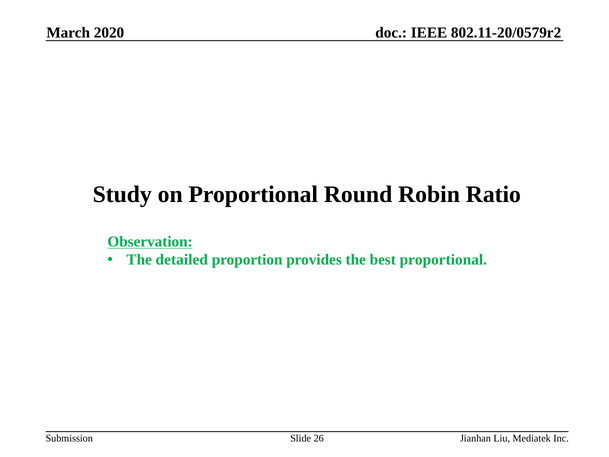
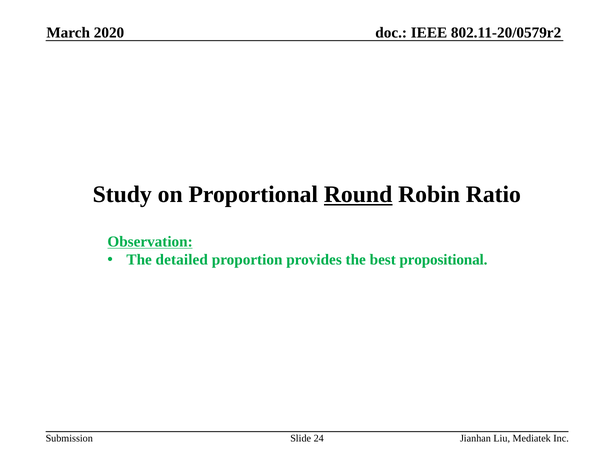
Round underline: none -> present (358, 194)
best proportional: proportional -> propositional (443, 260)
26: 26 -> 24 (319, 438)
